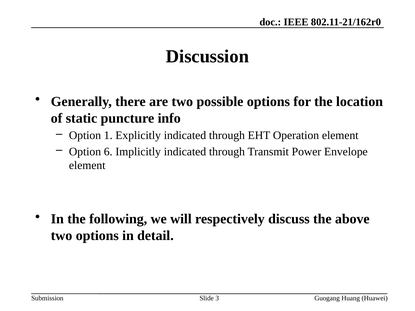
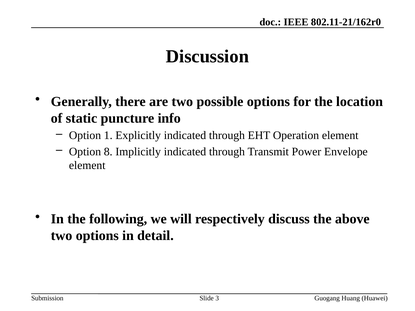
6: 6 -> 8 (108, 152)
